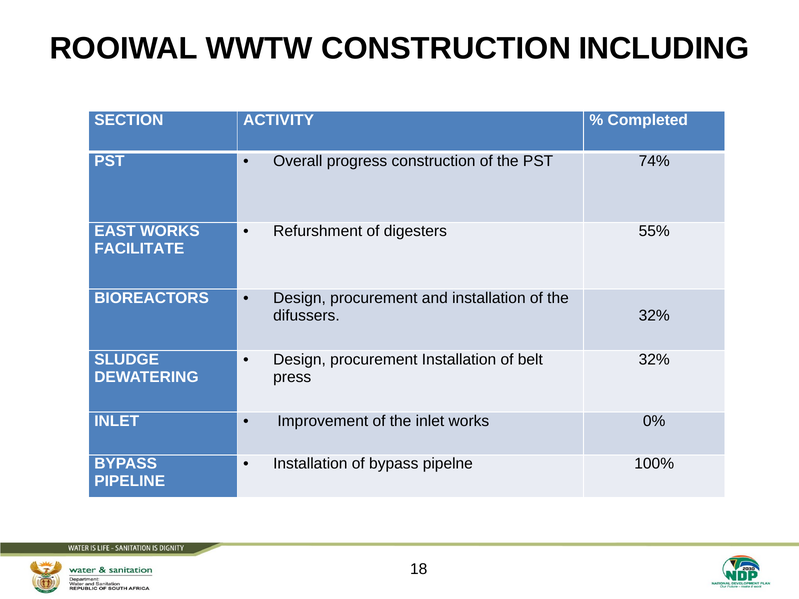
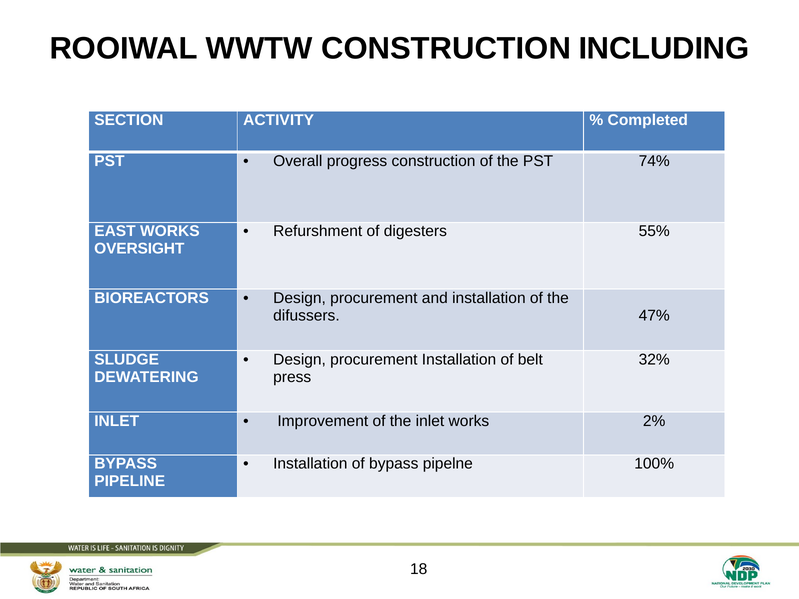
FACILITATE: FACILITATE -> OVERSIGHT (139, 249)
difussers 32%: 32% -> 47% (654, 316)
0%: 0% -> 2% (654, 421)
